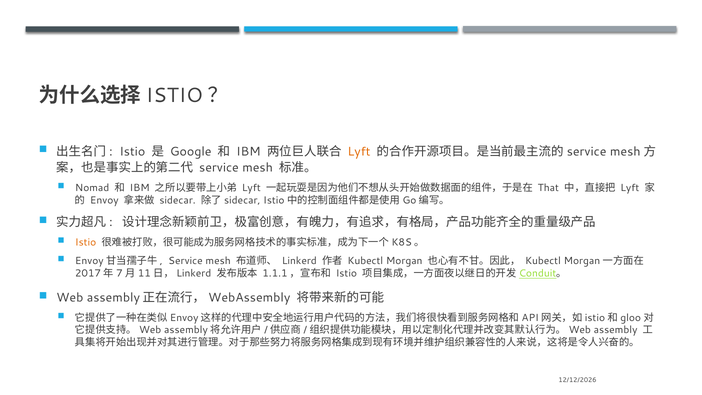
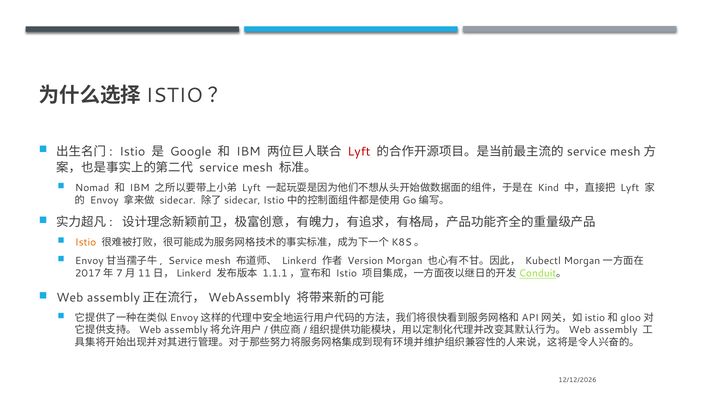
Lyft colour: orange -> red (359, 151)
That: That -> Kind (548, 188)
Kubectl: Kubectl -> Version (365, 261)
